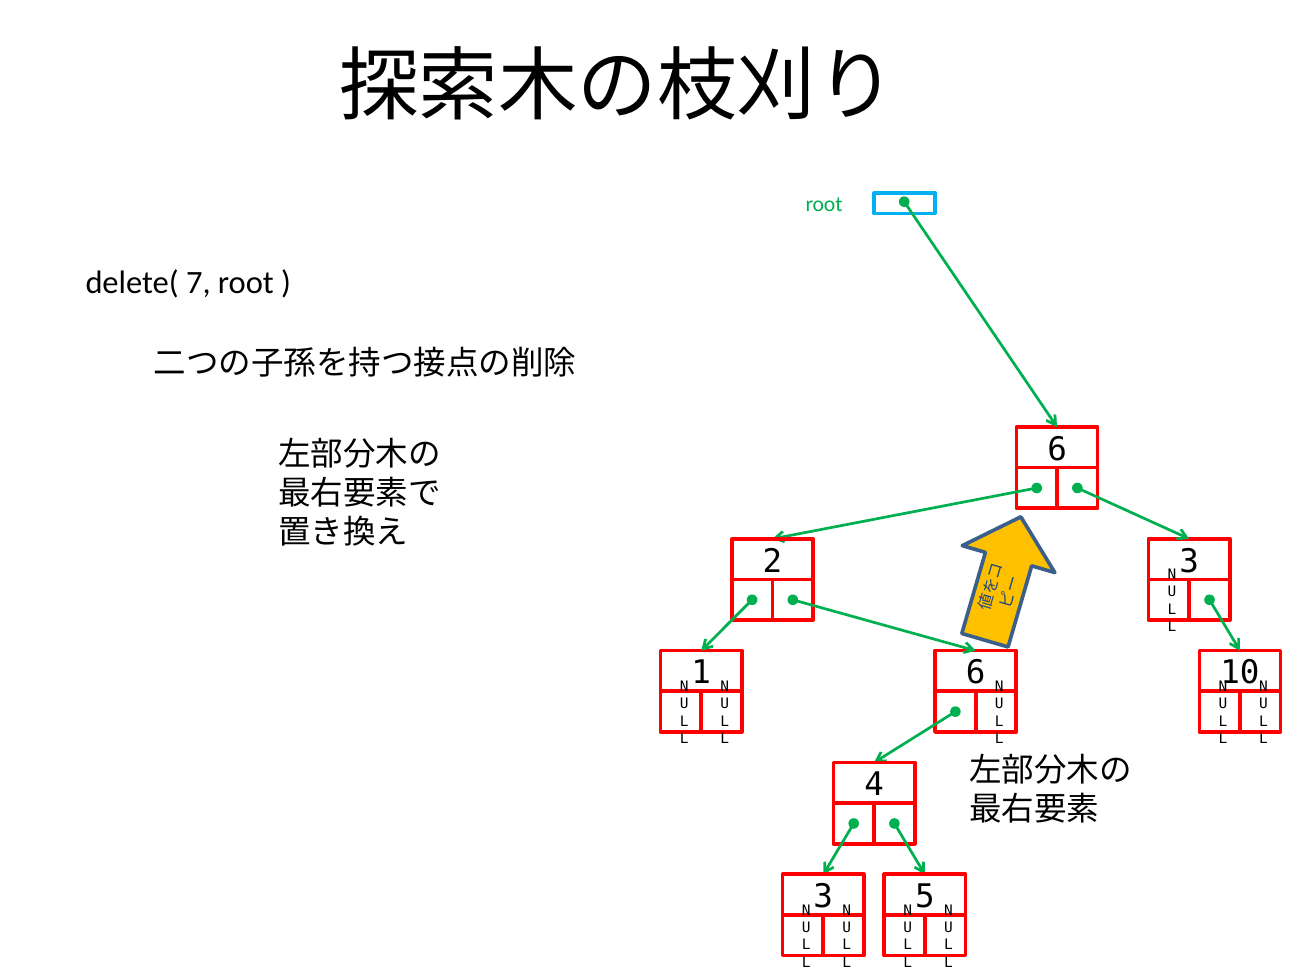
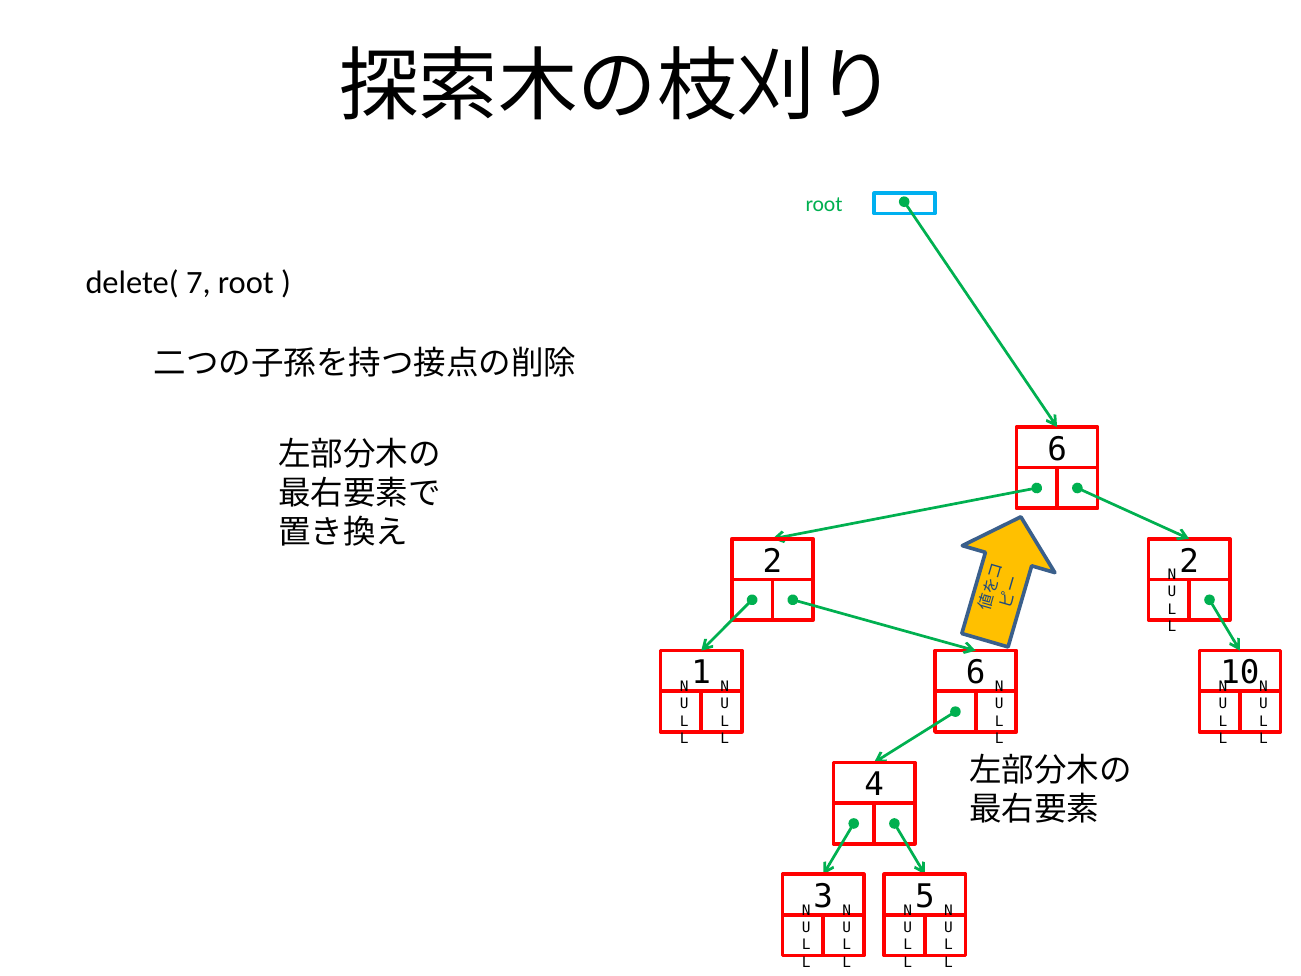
2 3: 3 -> 2 (1189, 561)
